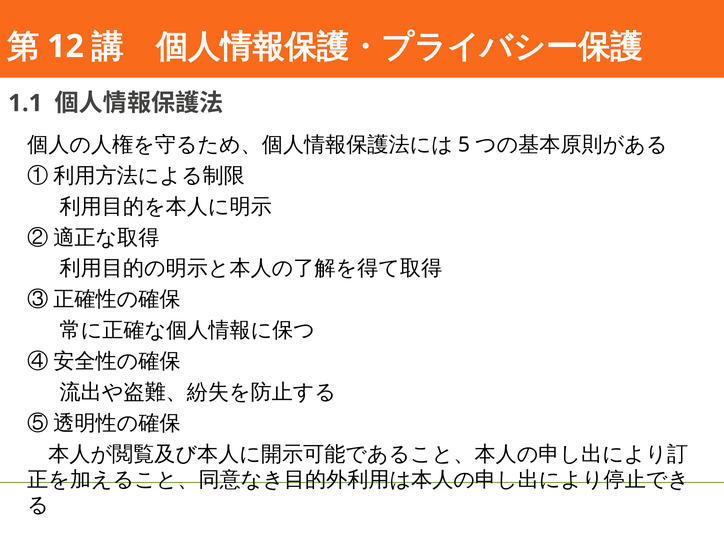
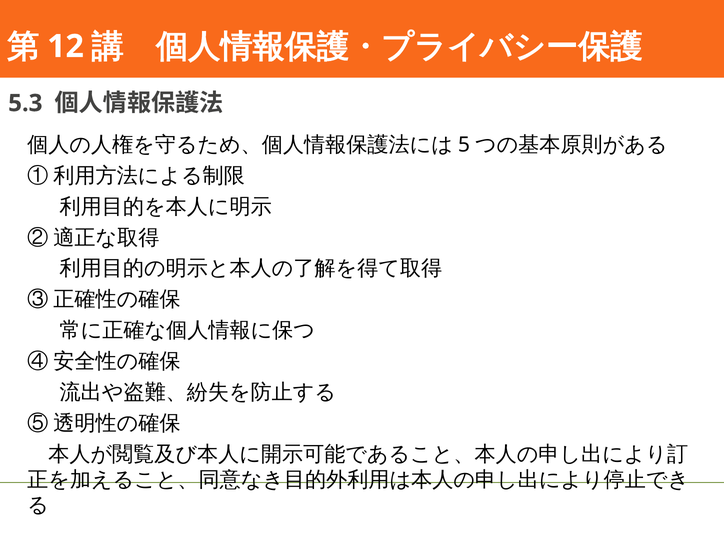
1.1: 1.1 -> 5.3 (25, 103)
